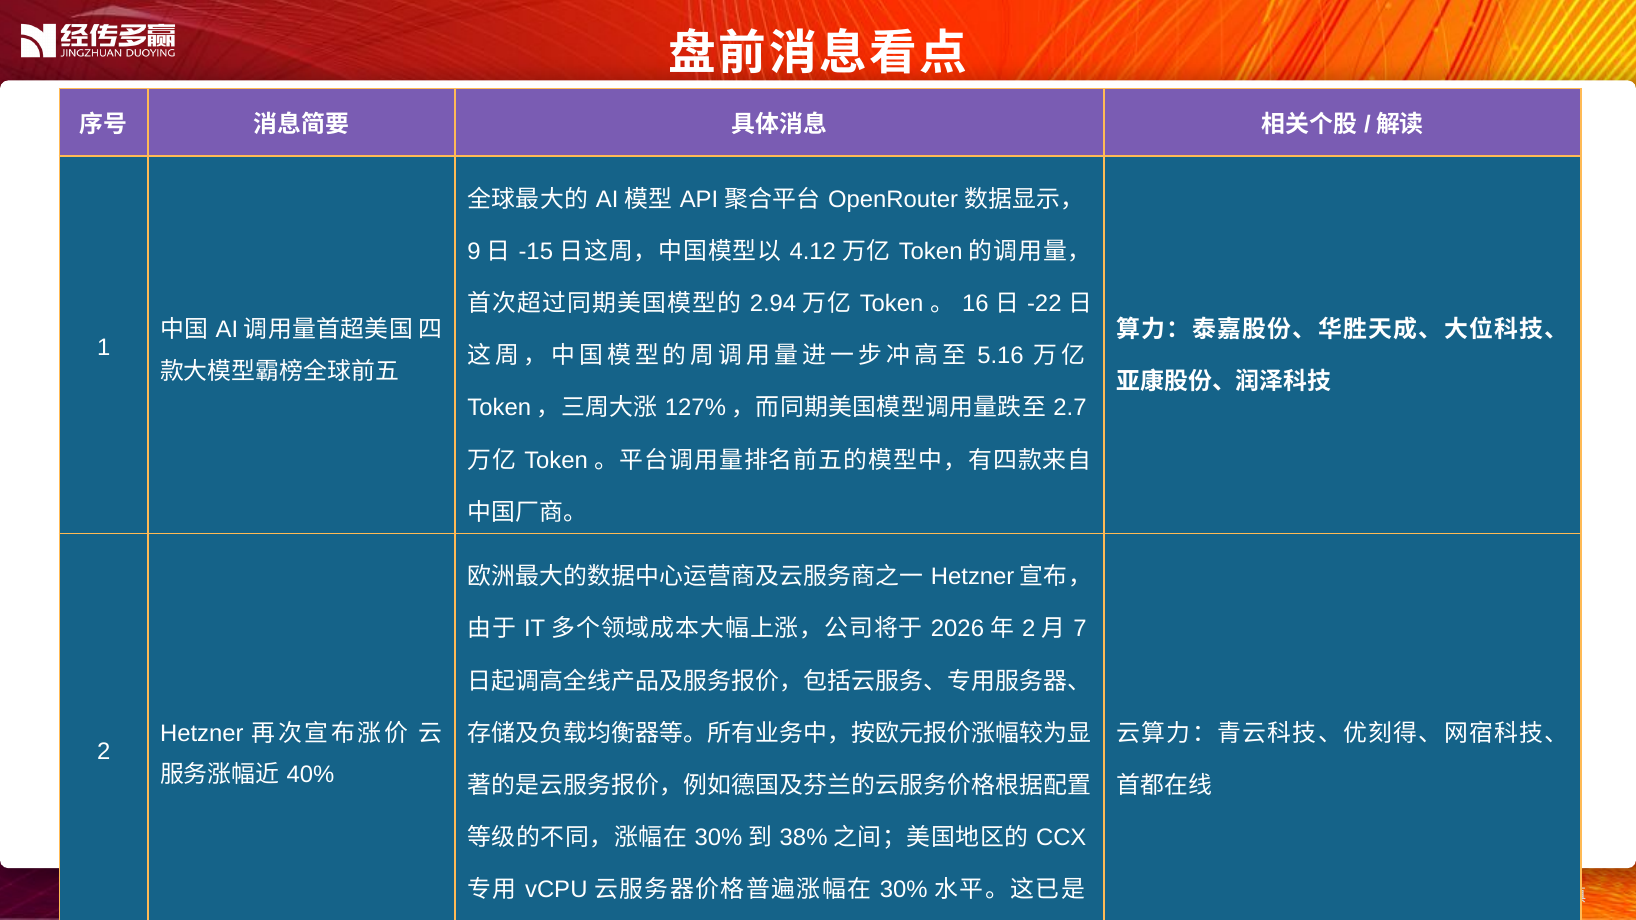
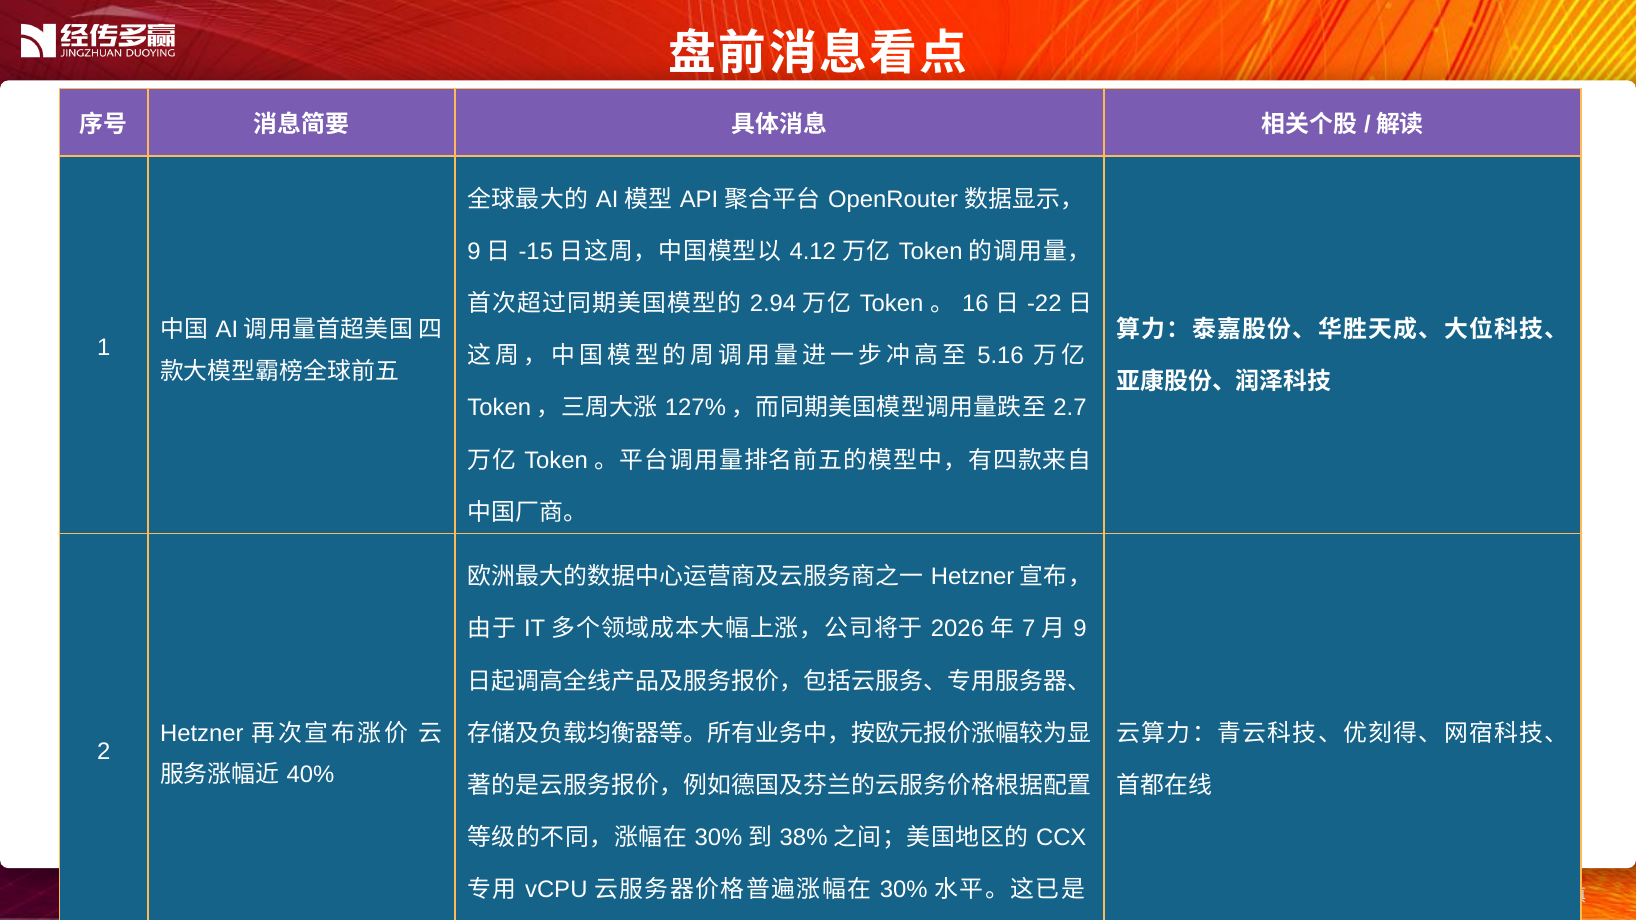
2: 2 -> 7 (1029, 629)
7: 7 -> 9 (1080, 629)
